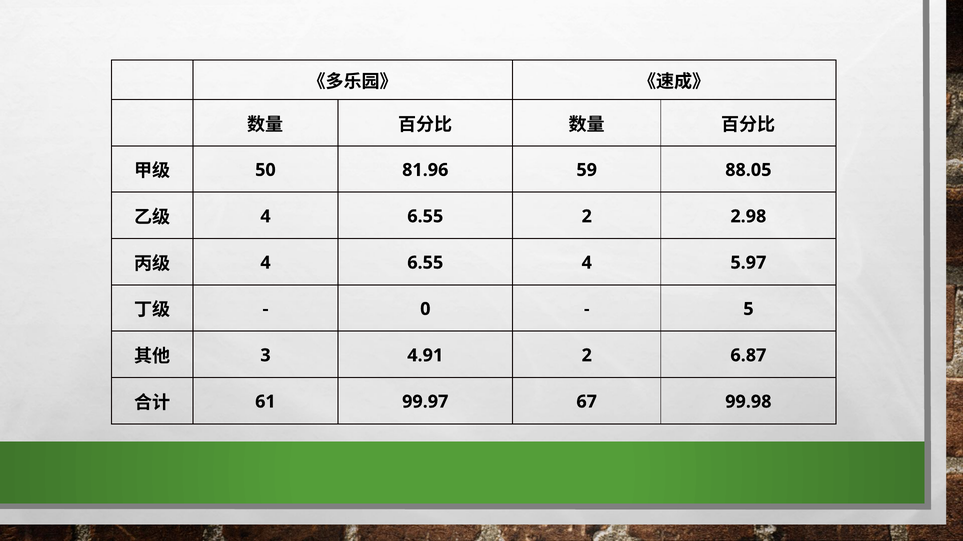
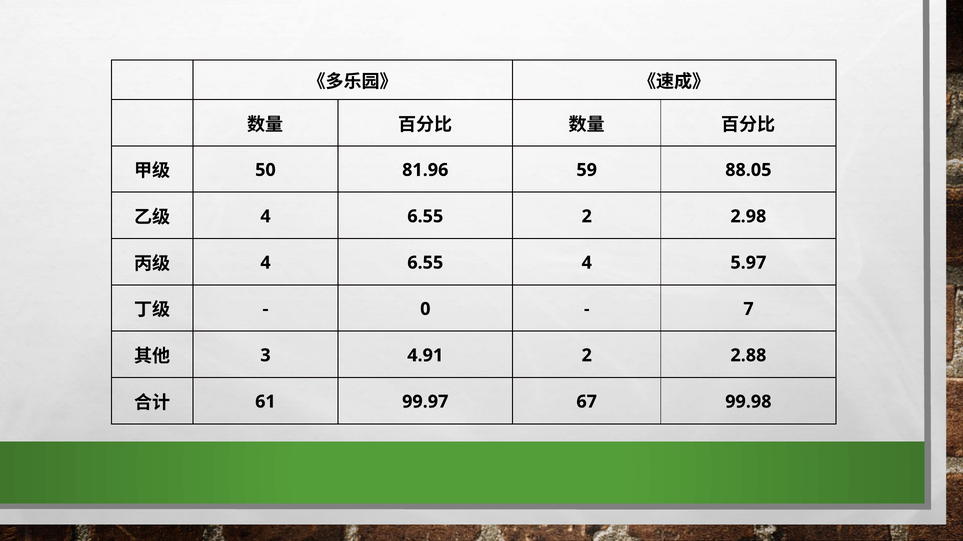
5: 5 -> 7 (748, 309)
6.87: 6.87 -> 2.88 (748, 356)
